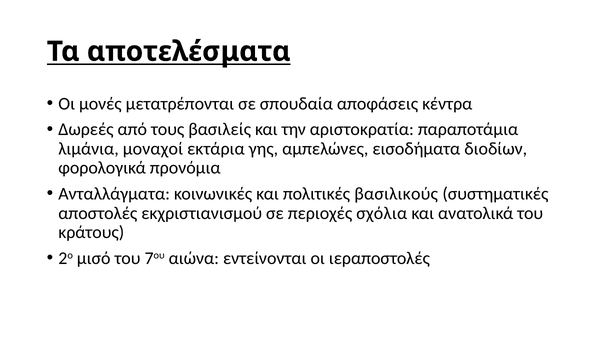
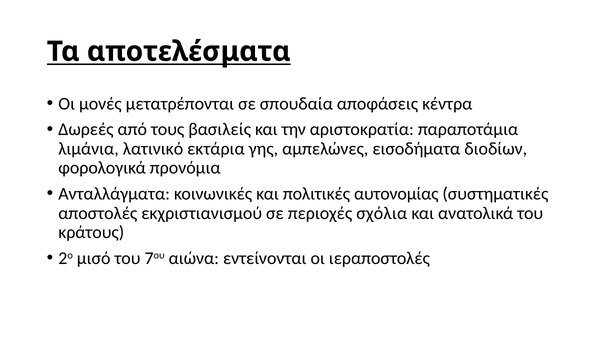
μοναχοί: μοναχοί -> λατινικό (153, 149)
βασιλικούς: βασιλικούς -> αυτονομίας (396, 194)
